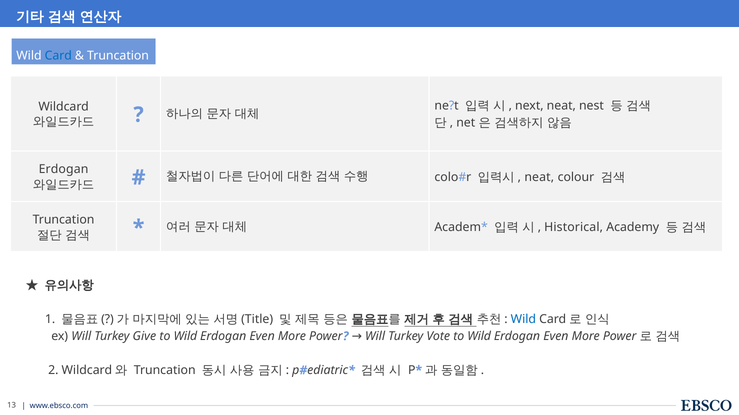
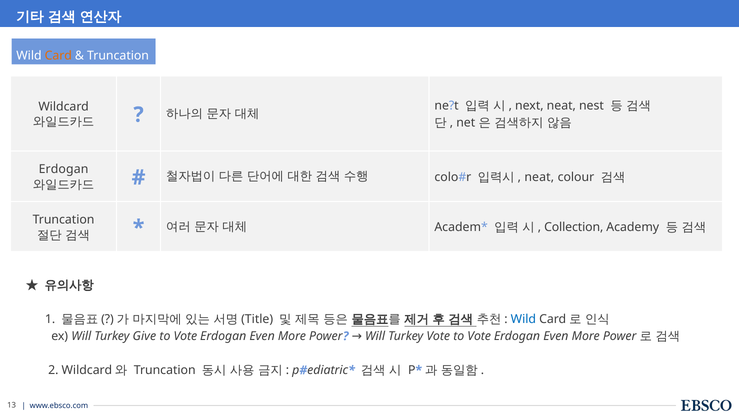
Card colour: blue -> orange (58, 56)
Historical: Historical -> Collection (574, 228)
Wild: Wild -> Vote (185, 337)
Vote to Wild: Wild -> Vote (479, 337)
